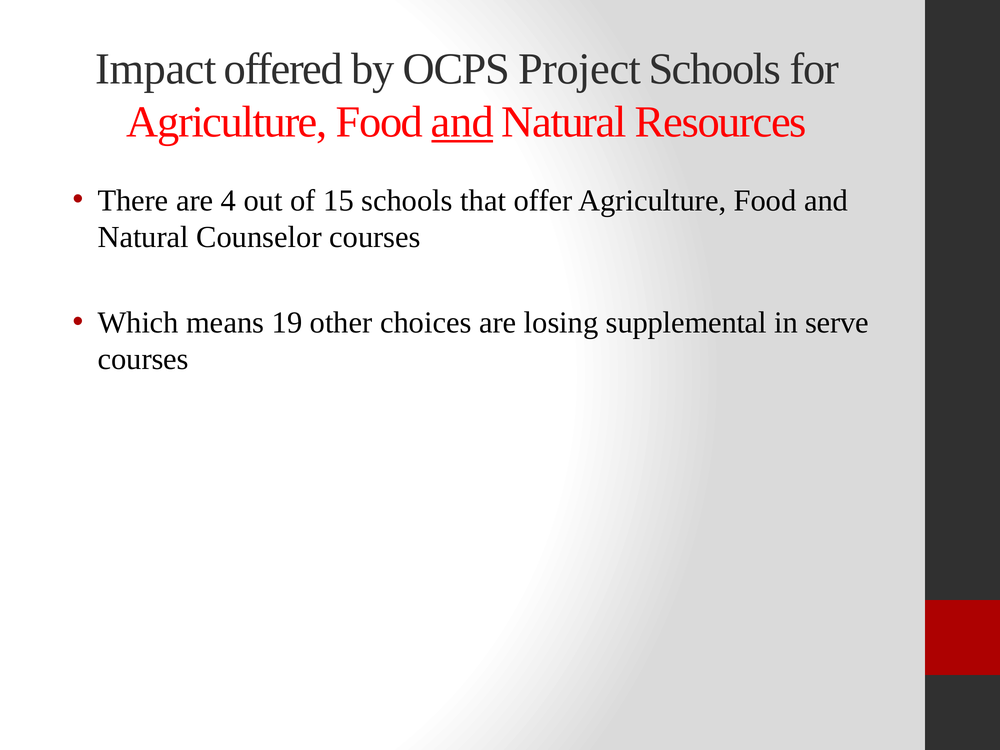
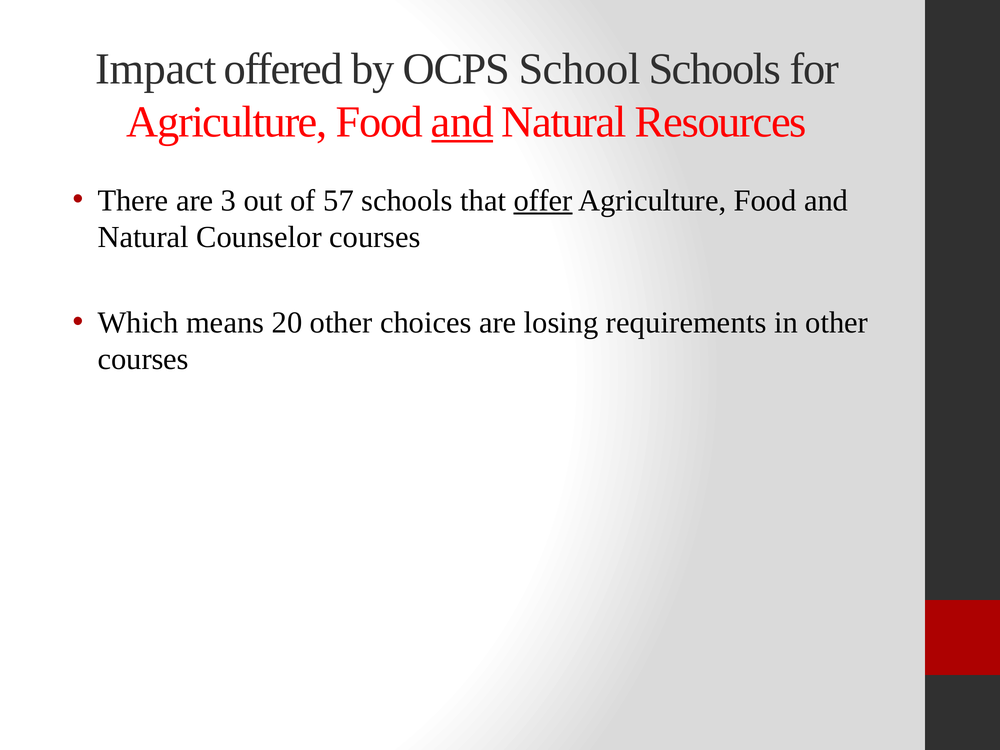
Project: Project -> School (580, 69)
4: 4 -> 3 (229, 200)
15: 15 -> 57 (338, 200)
offer underline: none -> present (543, 200)
19: 19 -> 20 (287, 323)
supplemental: supplemental -> requirements (686, 323)
in serve: serve -> other (837, 323)
